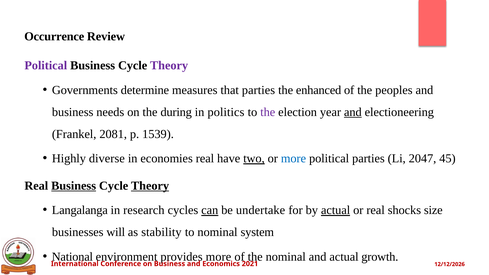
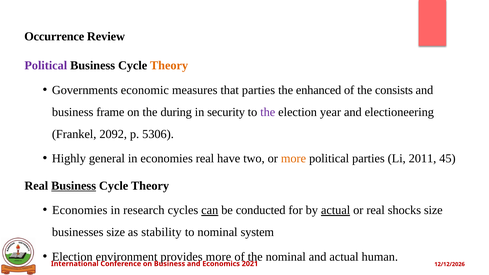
Theory colour: purple -> orange (169, 66)
determine: determine -> economic (145, 90)
peoples: peoples -> consists (394, 90)
needs: needs -> frame (110, 112)
politics: politics -> security (226, 112)
and underline: present -> none (353, 112)
2081: 2081 -> 2092 (113, 134)
1539: 1539 -> 5306 (158, 134)
diverse: diverse -> general (107, 159)
two underline: present -> none (254, 159)
more colour: blue -> orange (293, 159)
2047: 2047 -> 2011 (423, 159)
Theory underline: present -> none (150, 186)
Langalanga: Langalanga -> Economies (80, 210)
undertake: undertake -> conducted (261, 210)
businesses will: will -> size (116, 232)
National: National -> Election (72, 257)
growth: growth -> human (380, 257)
